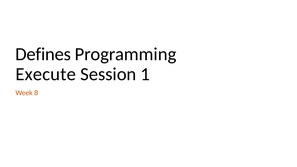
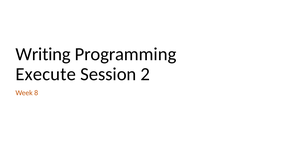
Defines: Defines -> Writing (43, 54)
1: 1 -> 2 (145, 74)
